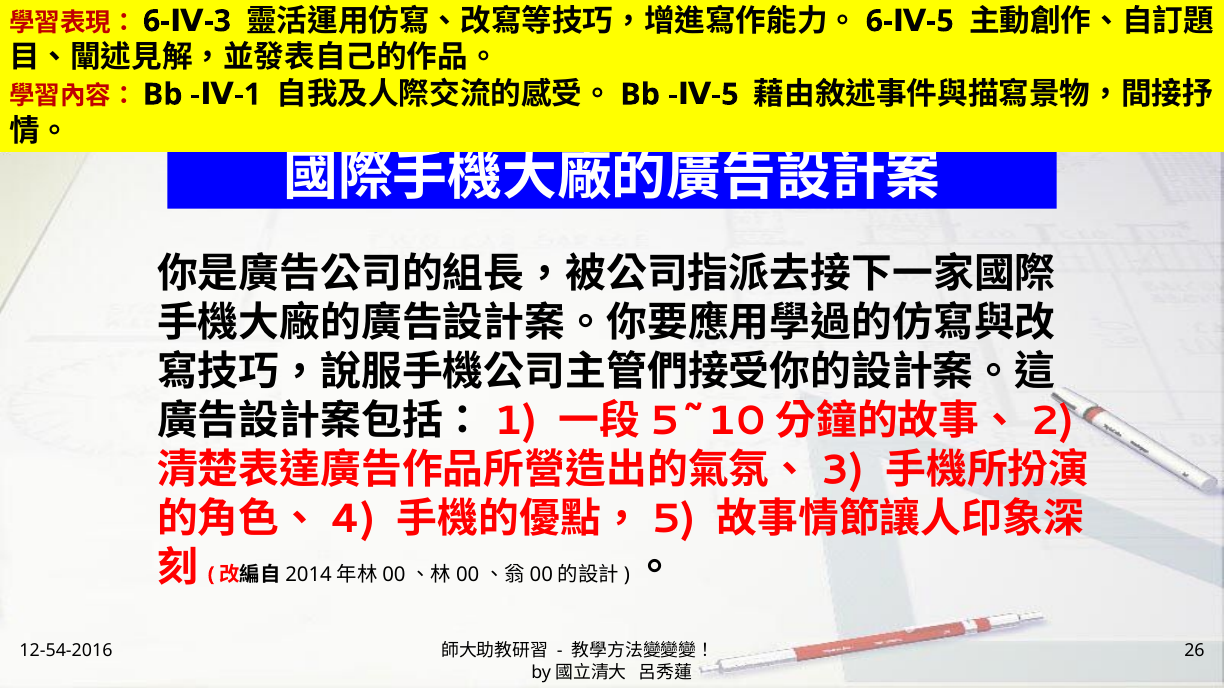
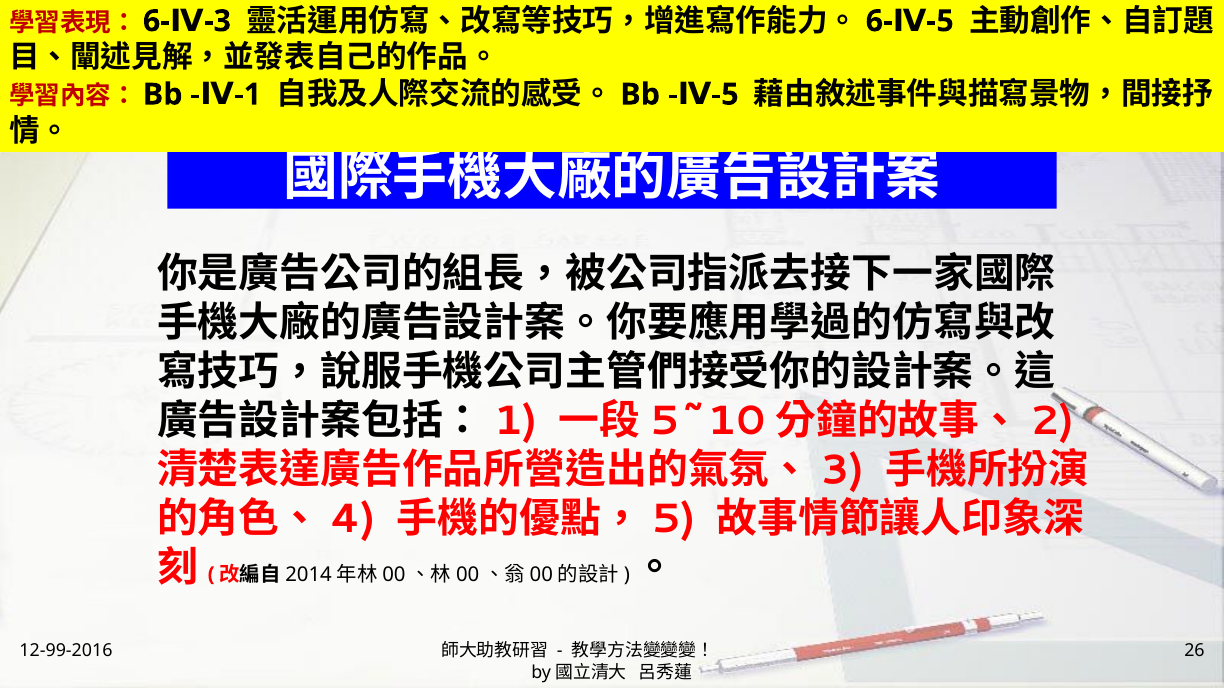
12-54-2016: 12-54-2016 -> 12-99-2016 (66, 651)
